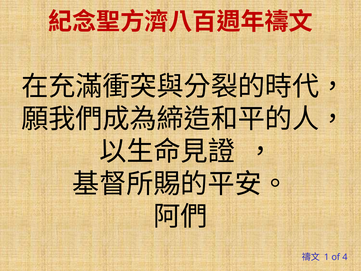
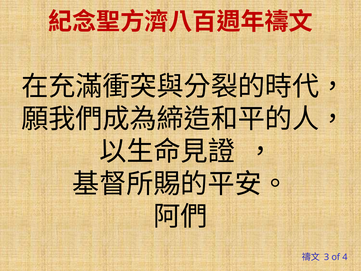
1: 1 -> 3 (327, 257)
